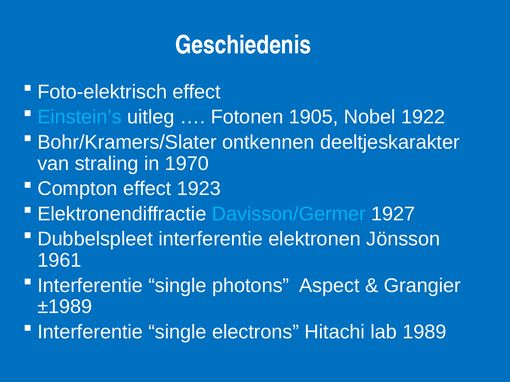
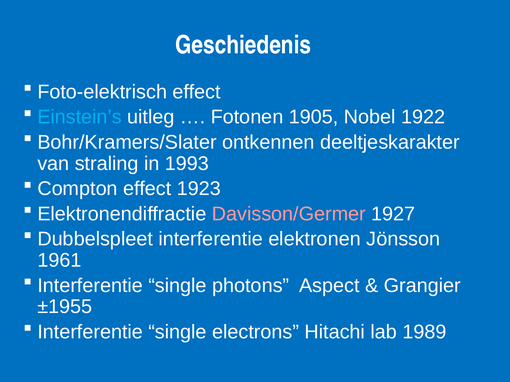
1970: 1970 -> 1993 (187, 164)
Davisson/Germer colour: light blue -> pink (289, 214)
±1989: ±1989 -> ±1955 (65, 307)
